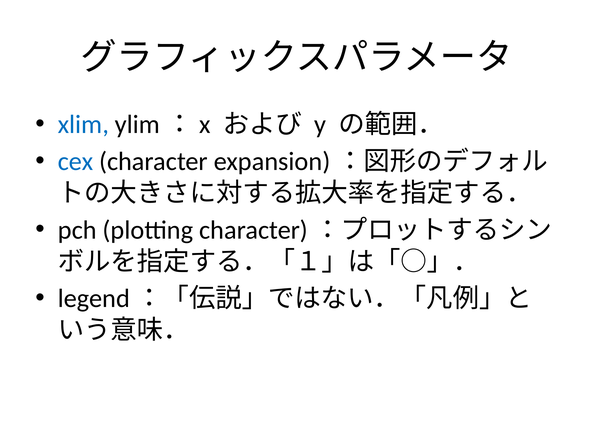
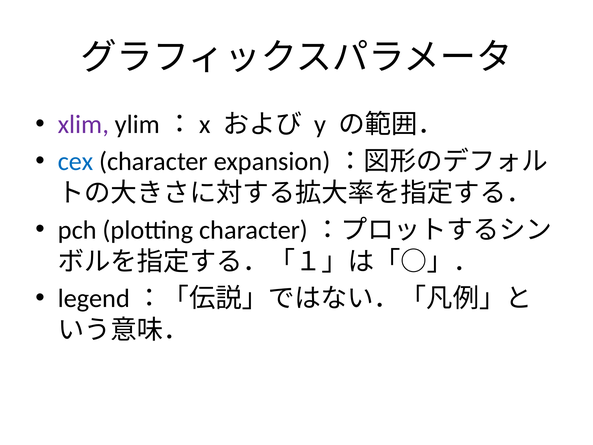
xlim colour: blue -> purple (83, 124)
